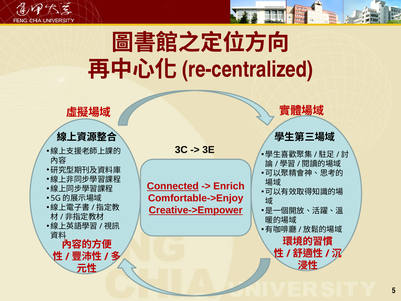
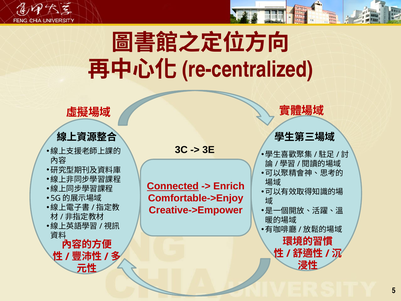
Creative->Empower underline: present -> none (196, 210)
